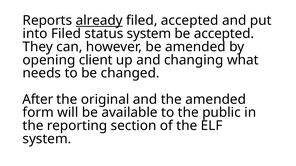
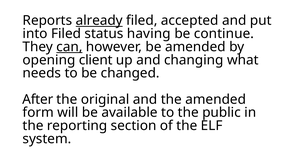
status system: system -> having (149, 34)
be accepted: accepted -> continue (224, 34)
can underline: none -> present (69, 47)
